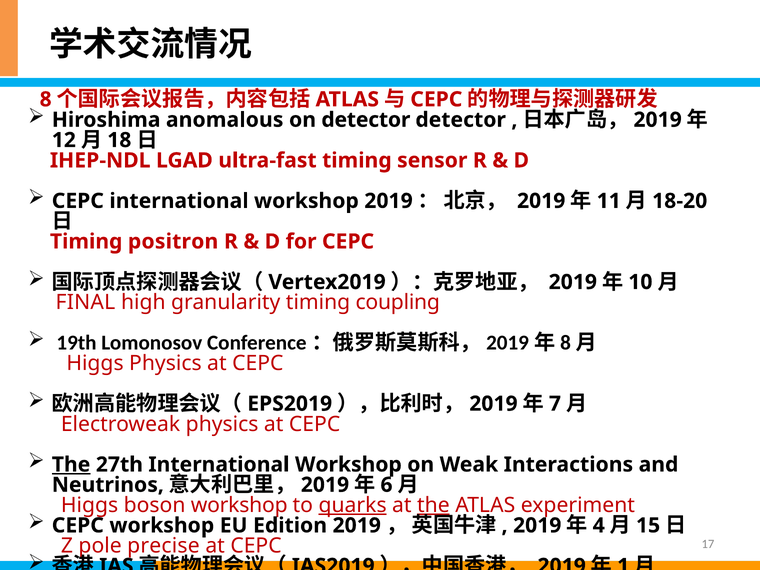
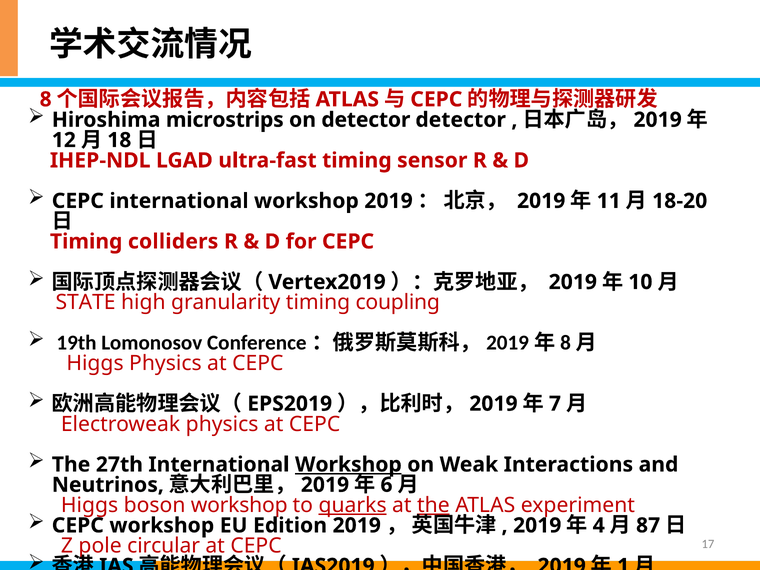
anomalous: anomalous -> microstrips (225, 120)
positron: positron -> colliders (173, 242)
FINAL: FINAL -> STATE (86, 302)
The underline: present -> none (71, 465)
Workshop underline: none -> present (348, 465)
15: 15 -> 87 (648, 525)
precise: precise -> circular (164, 546)
